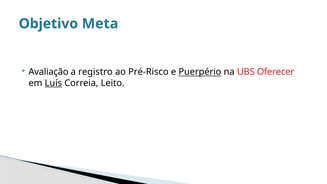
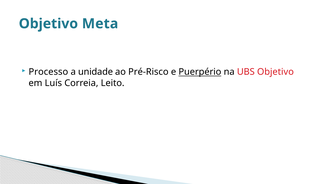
Avaliação: Avaliação -> Processo (48, 72)
registro: registro -> unidade (96, 72)
UBS Oferecer: Oferecer -> Objetivo (275, 72)
Luís underline: present -> none (53, 83)
